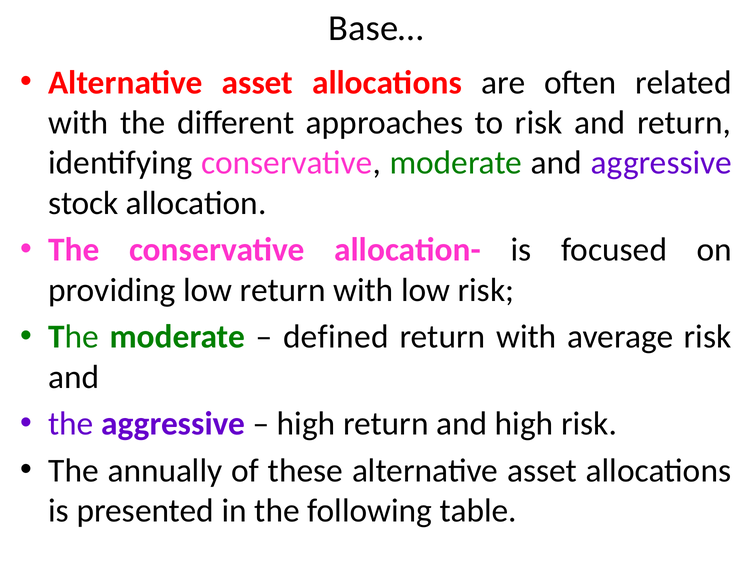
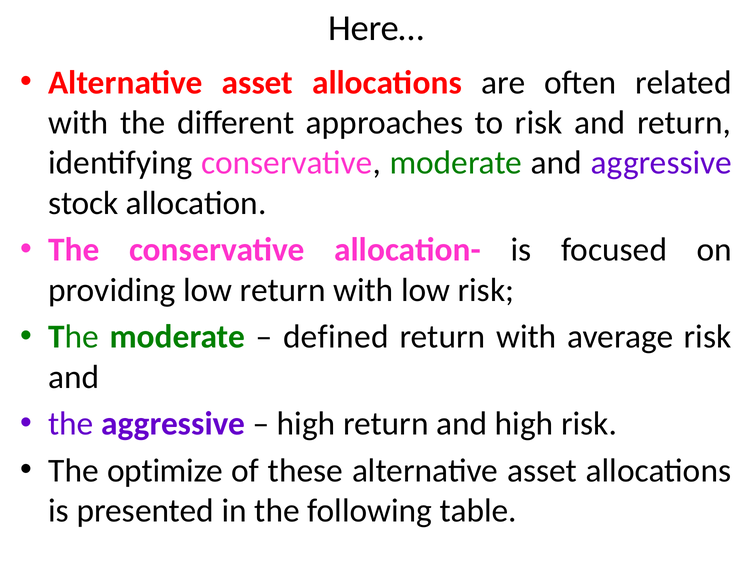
Base…: Base… -> Here… (376, 28)
annually: annually -> optimize (165, 471)
